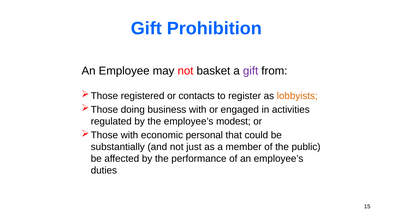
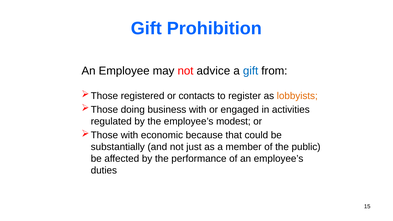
basket: basket -> advice (213, 71)
gift colour: purple -> blue (251, 71)
personal: personal -> because (204, 135)
